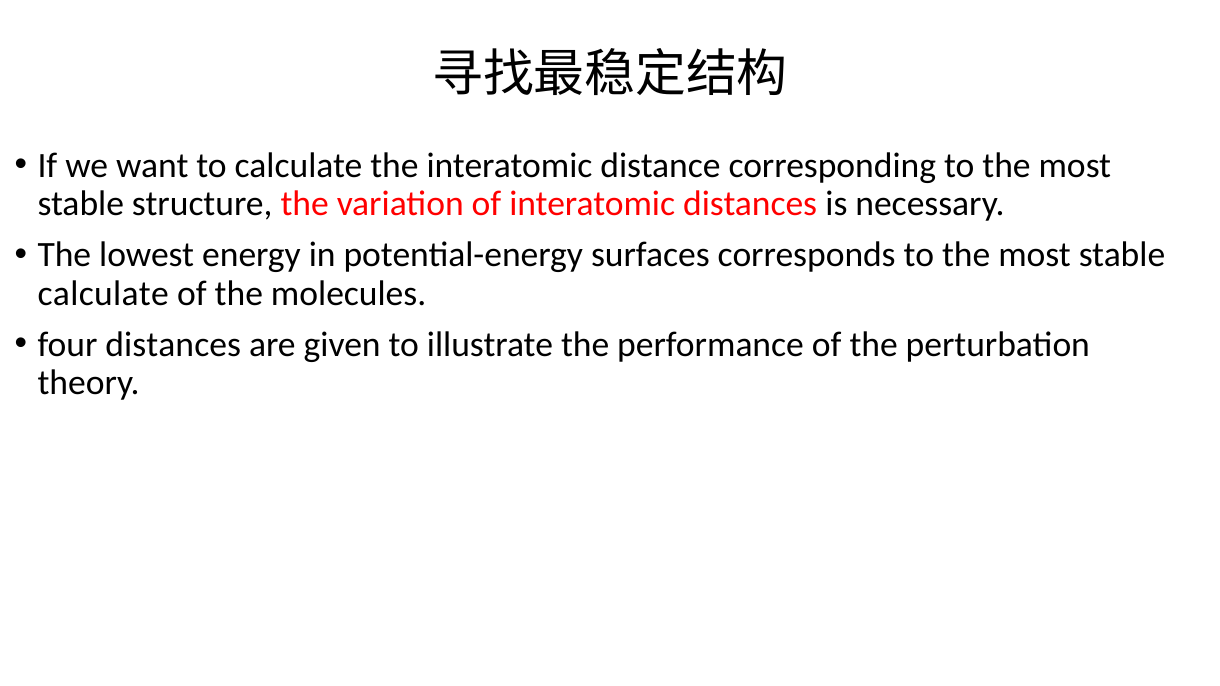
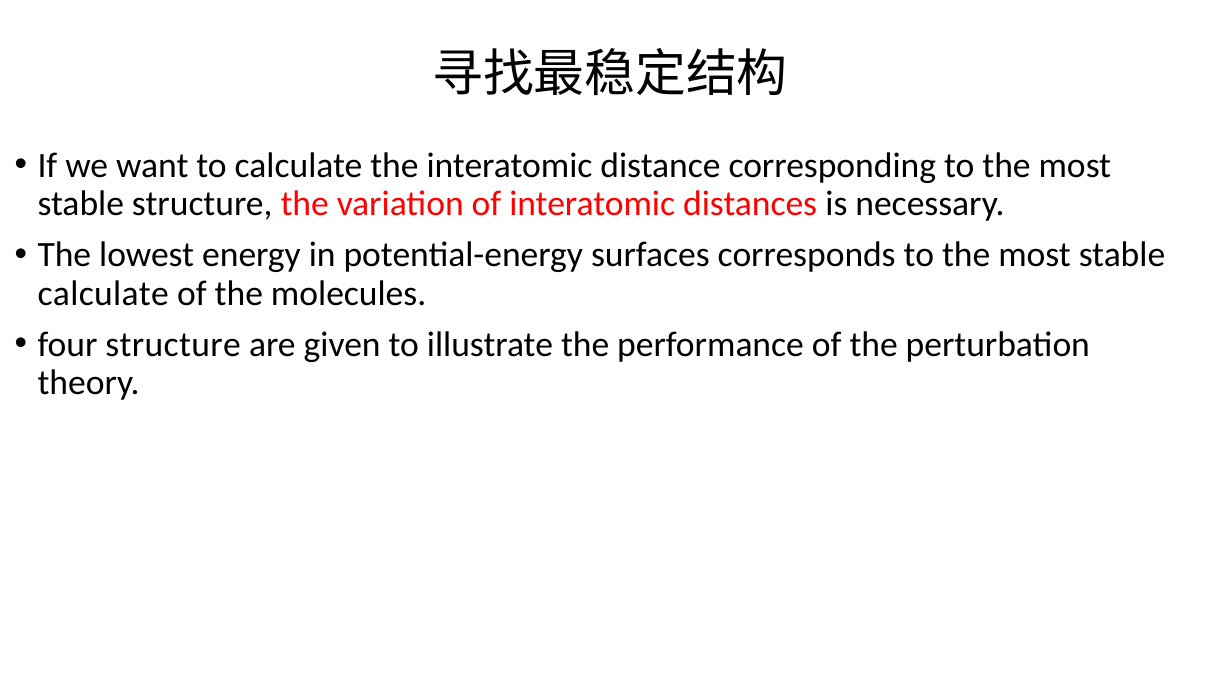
four distances: distances -> structure (173, 345)
